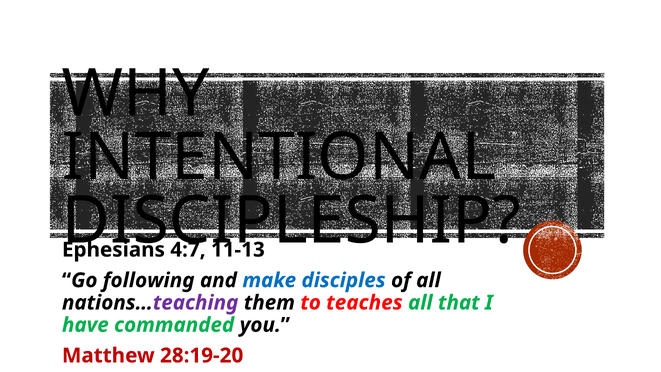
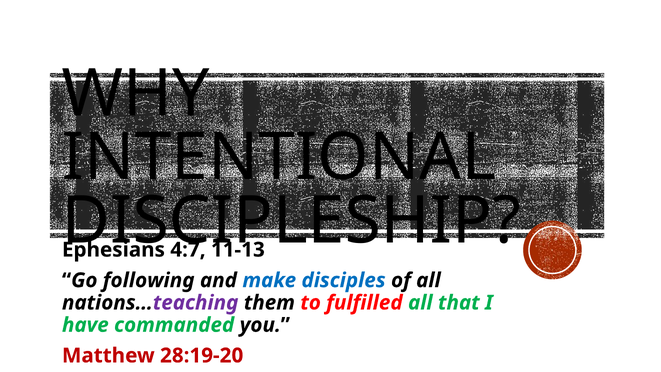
teaches: teaches -> fulfilled (364, 303)
